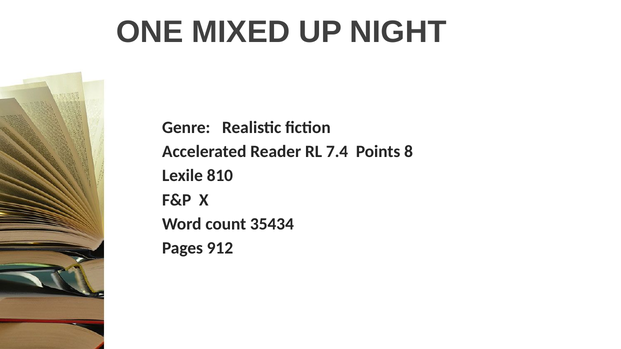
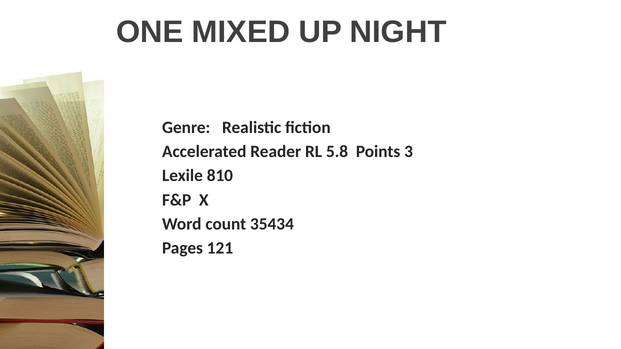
7.4: 7.4 -> 5.8 (337, 152)
8: 8 -> 3 (409, 152)
912: 912 -> 121 (220, 248)
